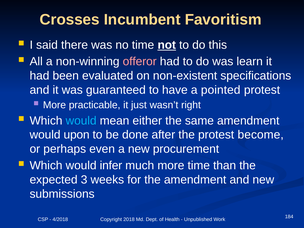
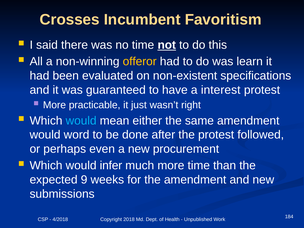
offeror colour: pink -> yellow (140, 61)
pointed: pointed -> interest (221, 90)
upon: upon -> word (77, 135)
become: become -> followed (261, 135)
3: 3 -> 9 (84, 180)
